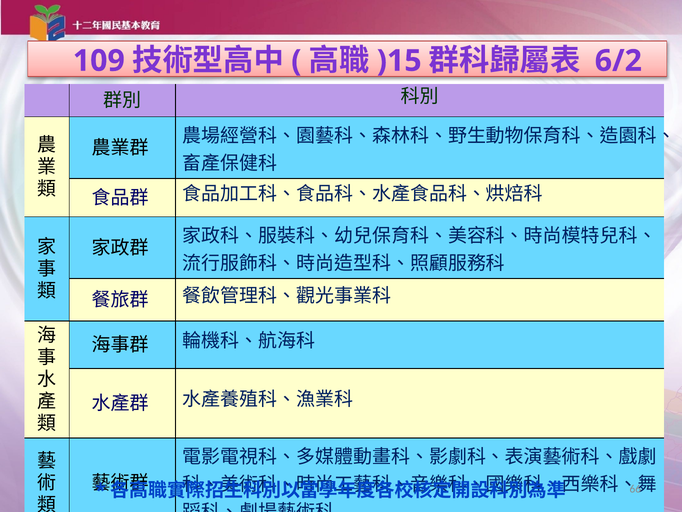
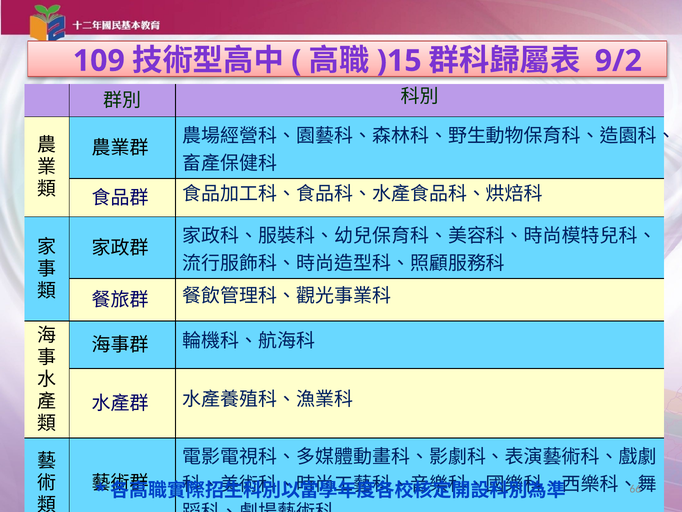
6/2: 6/2 -> 9/2 (618, 61)
